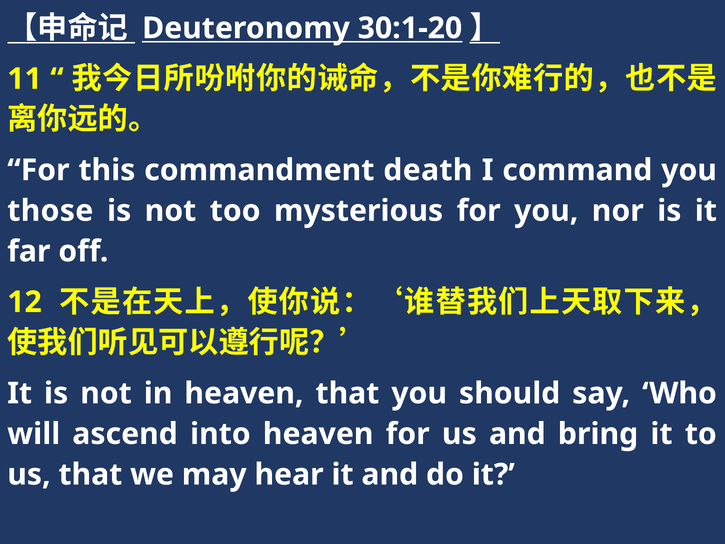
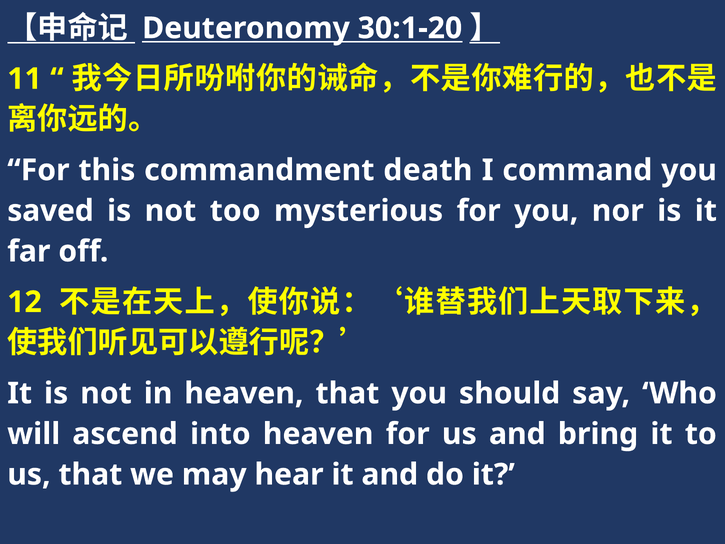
those: those -> saved (51, 211)
